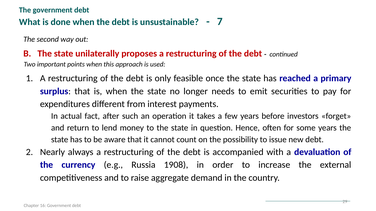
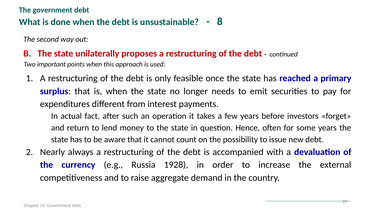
7: 7 -> 8 (220, 22)
1908: 1908 -> 1928 (176, 165)
